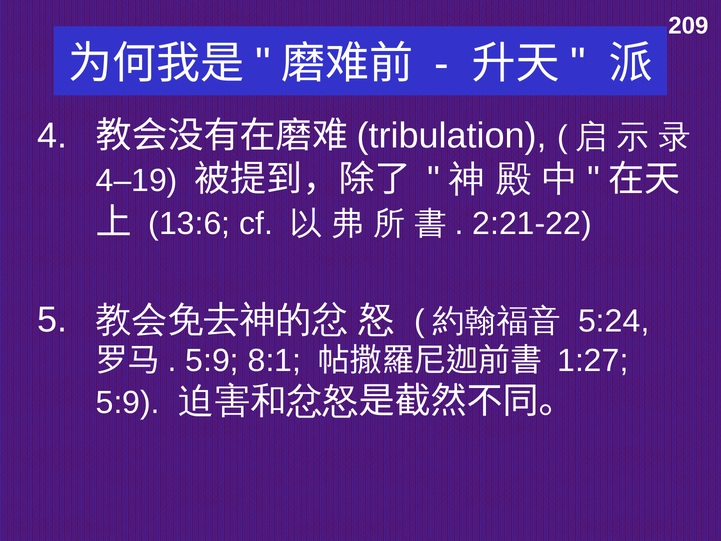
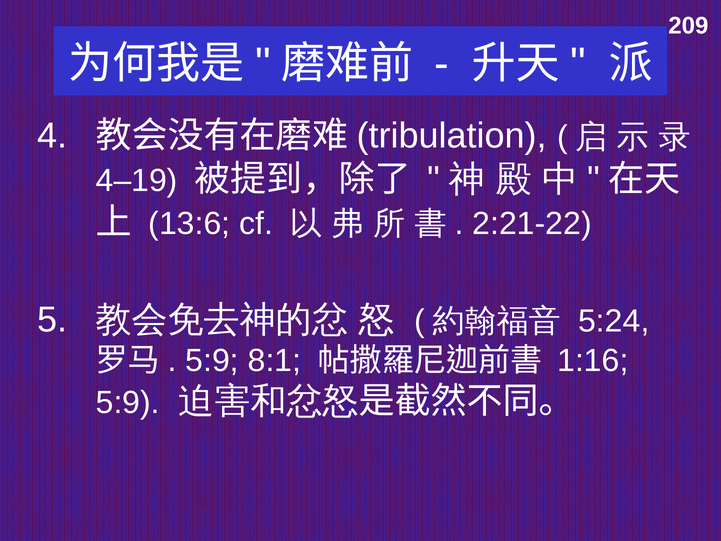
1:27: 1:27 -> 1:16 (593, 360)
